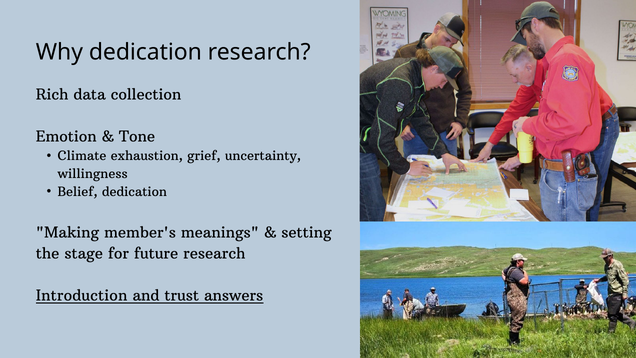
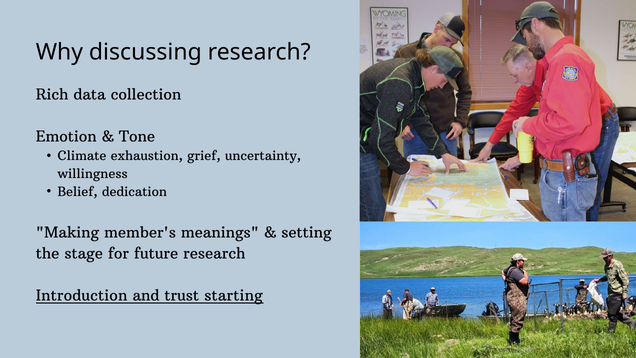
Why dedication: dedication -> discussing (145, 52)
answers: answers -> starting (234, 296)
